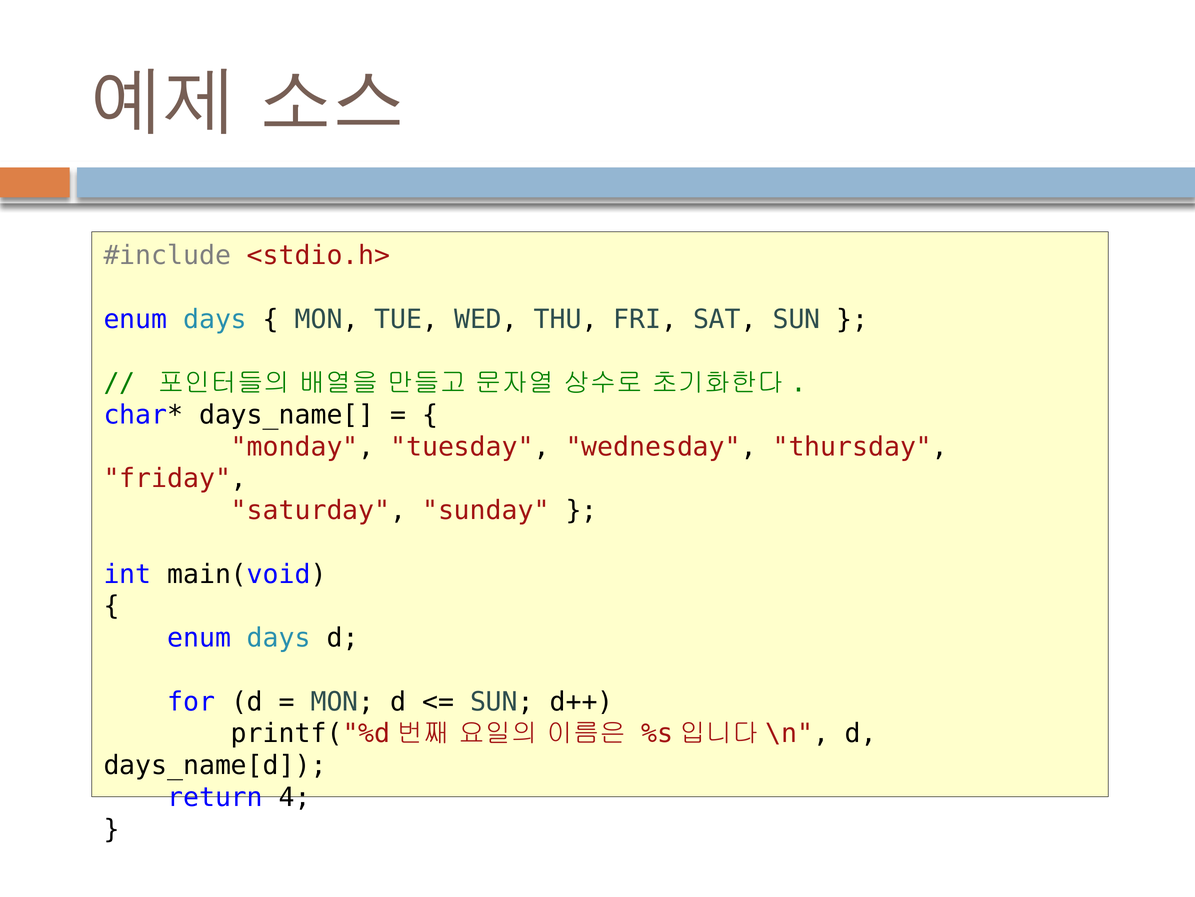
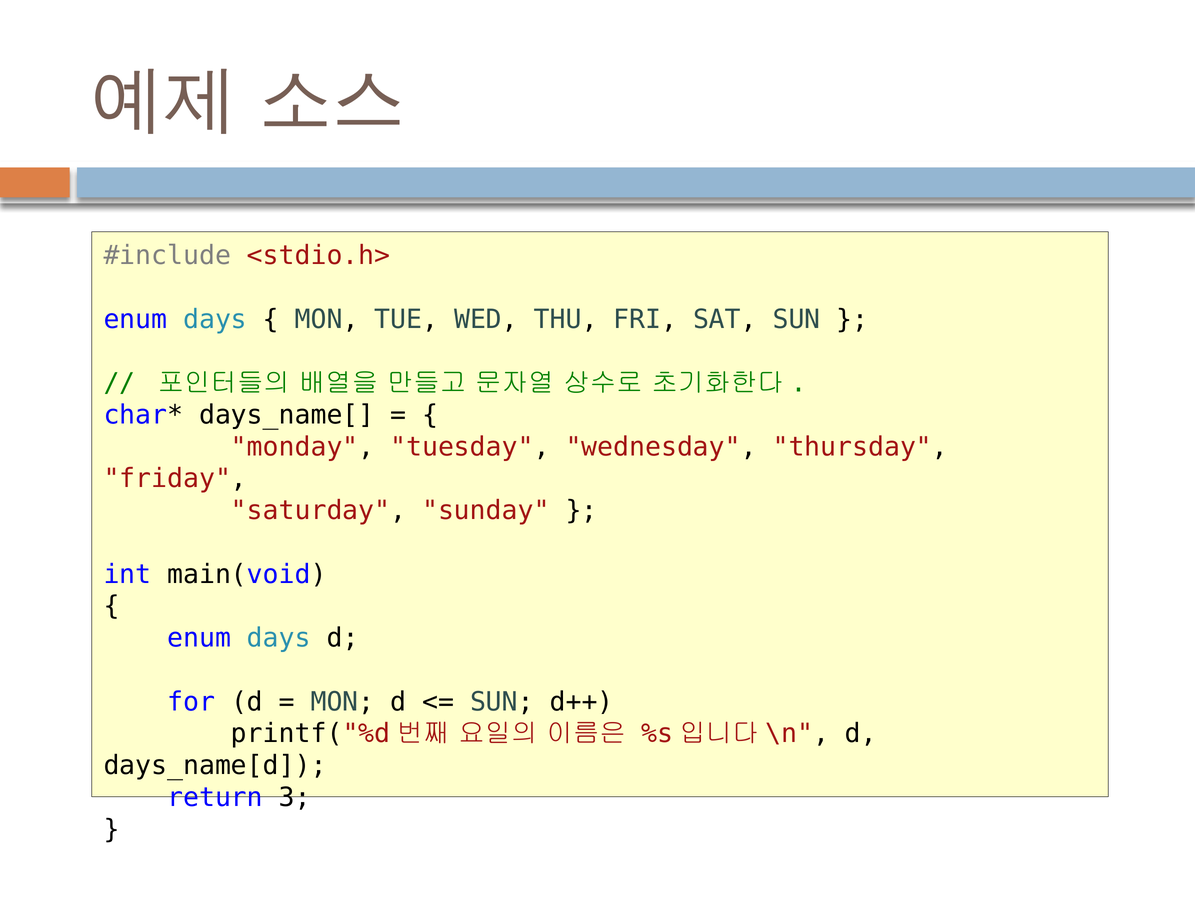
4: 4 -> 3 (295, 797)
